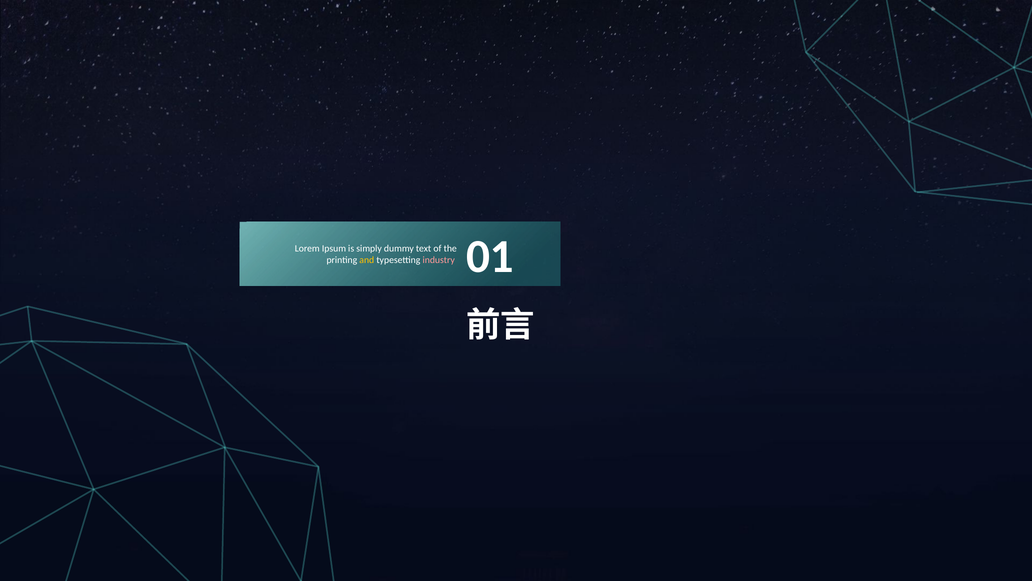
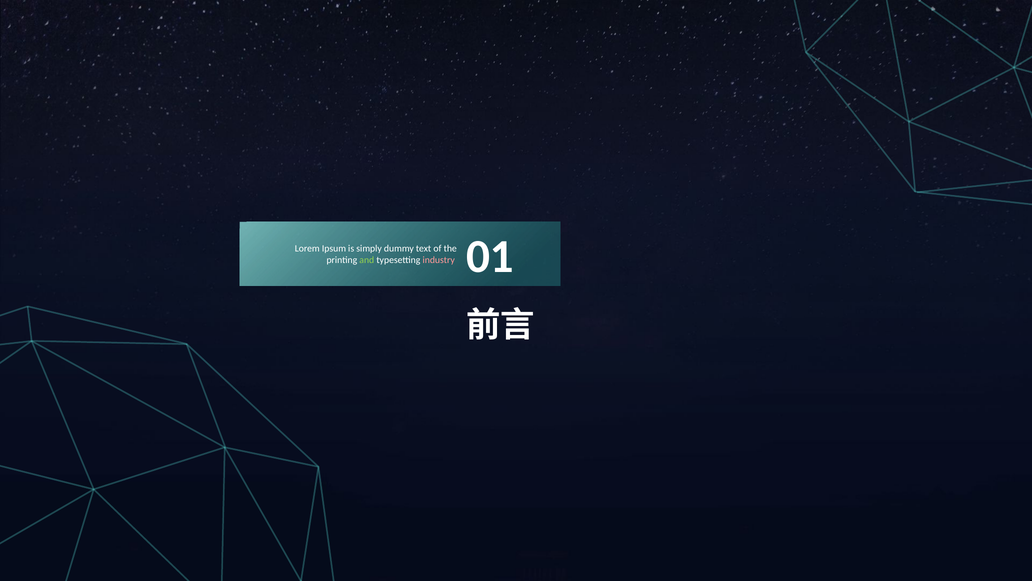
and colour: yellow -> light green (367, 260)
